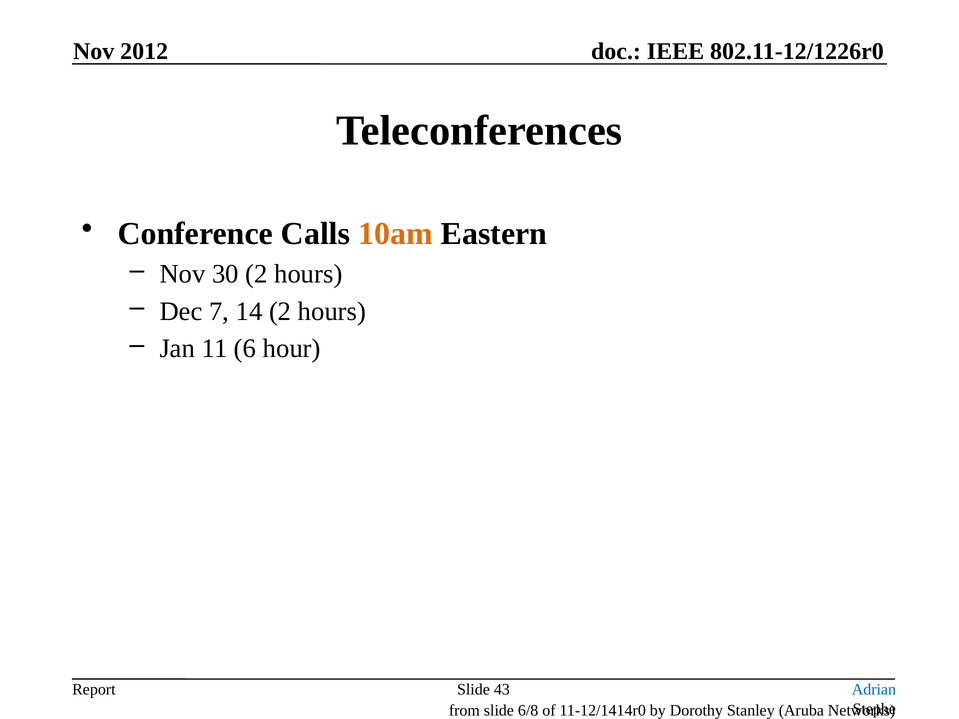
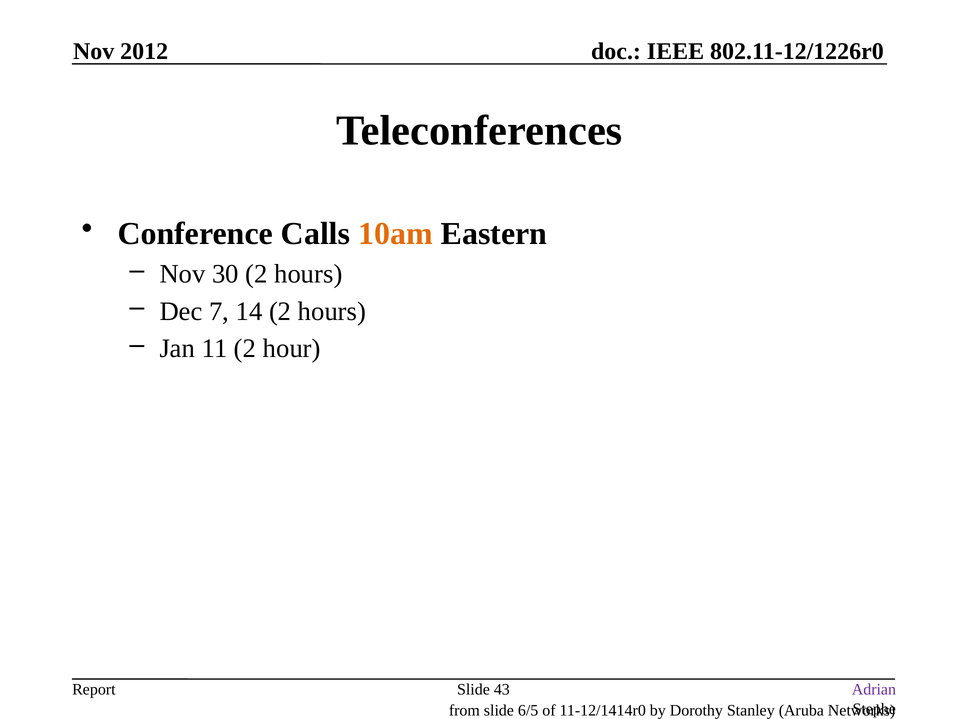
11 6: 6 -> 2 (245, 349)
Adrian colour: blue -> purple (874, 690)
6/8: 6/8 -> 6/5 (528, 711)
